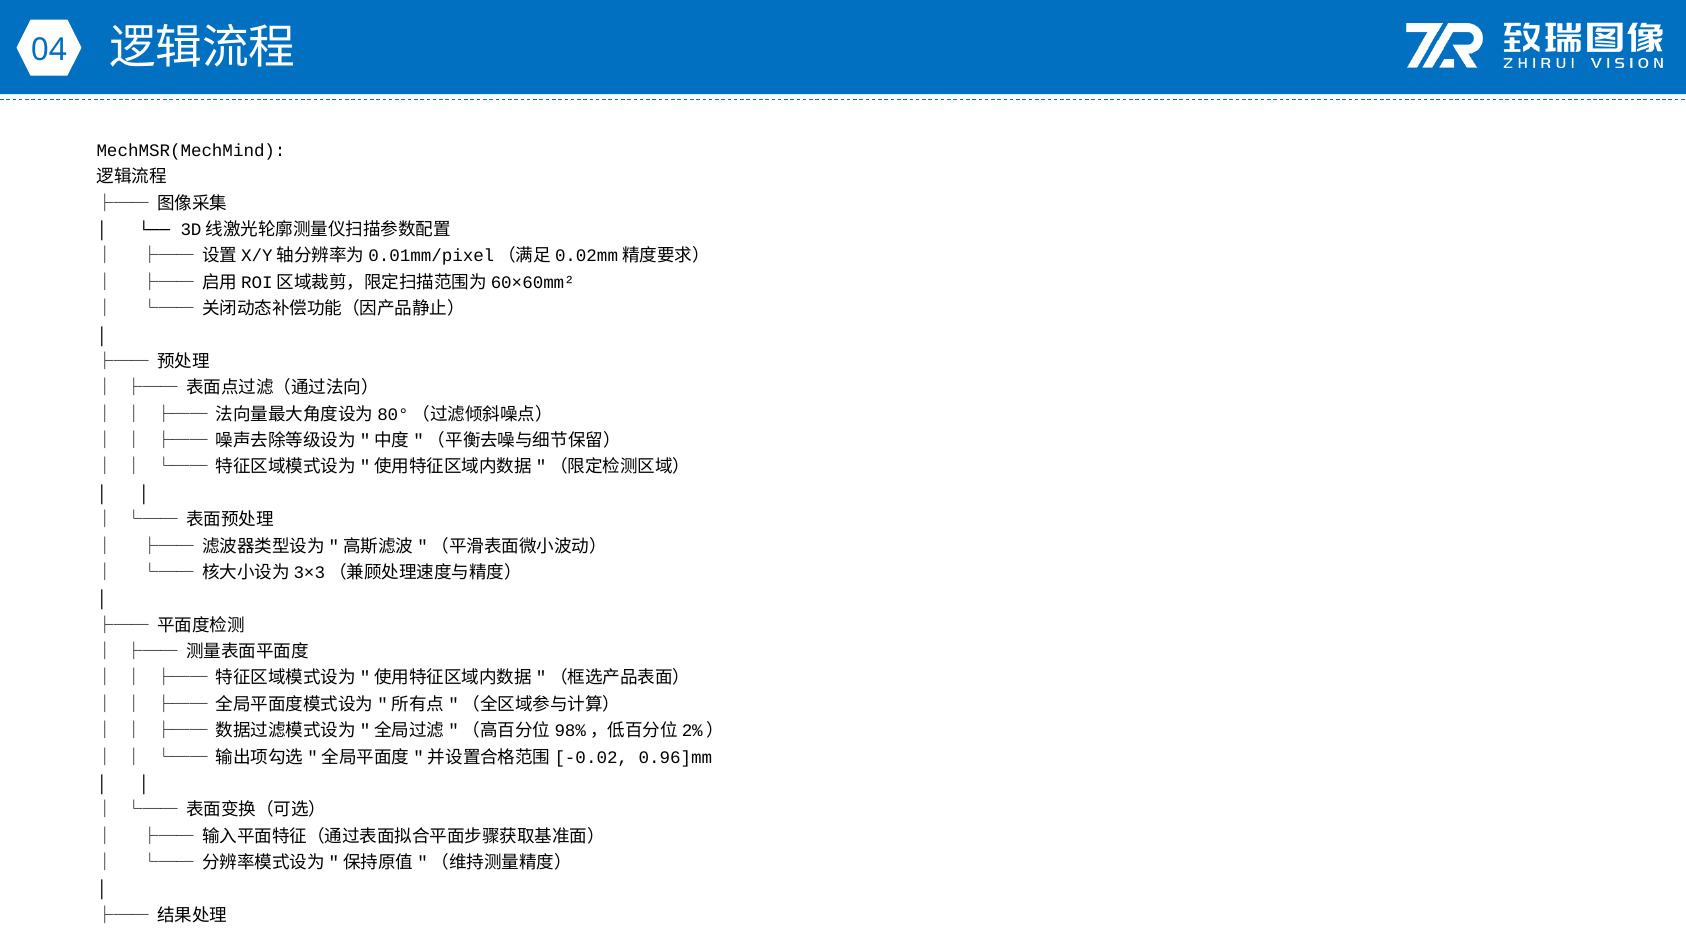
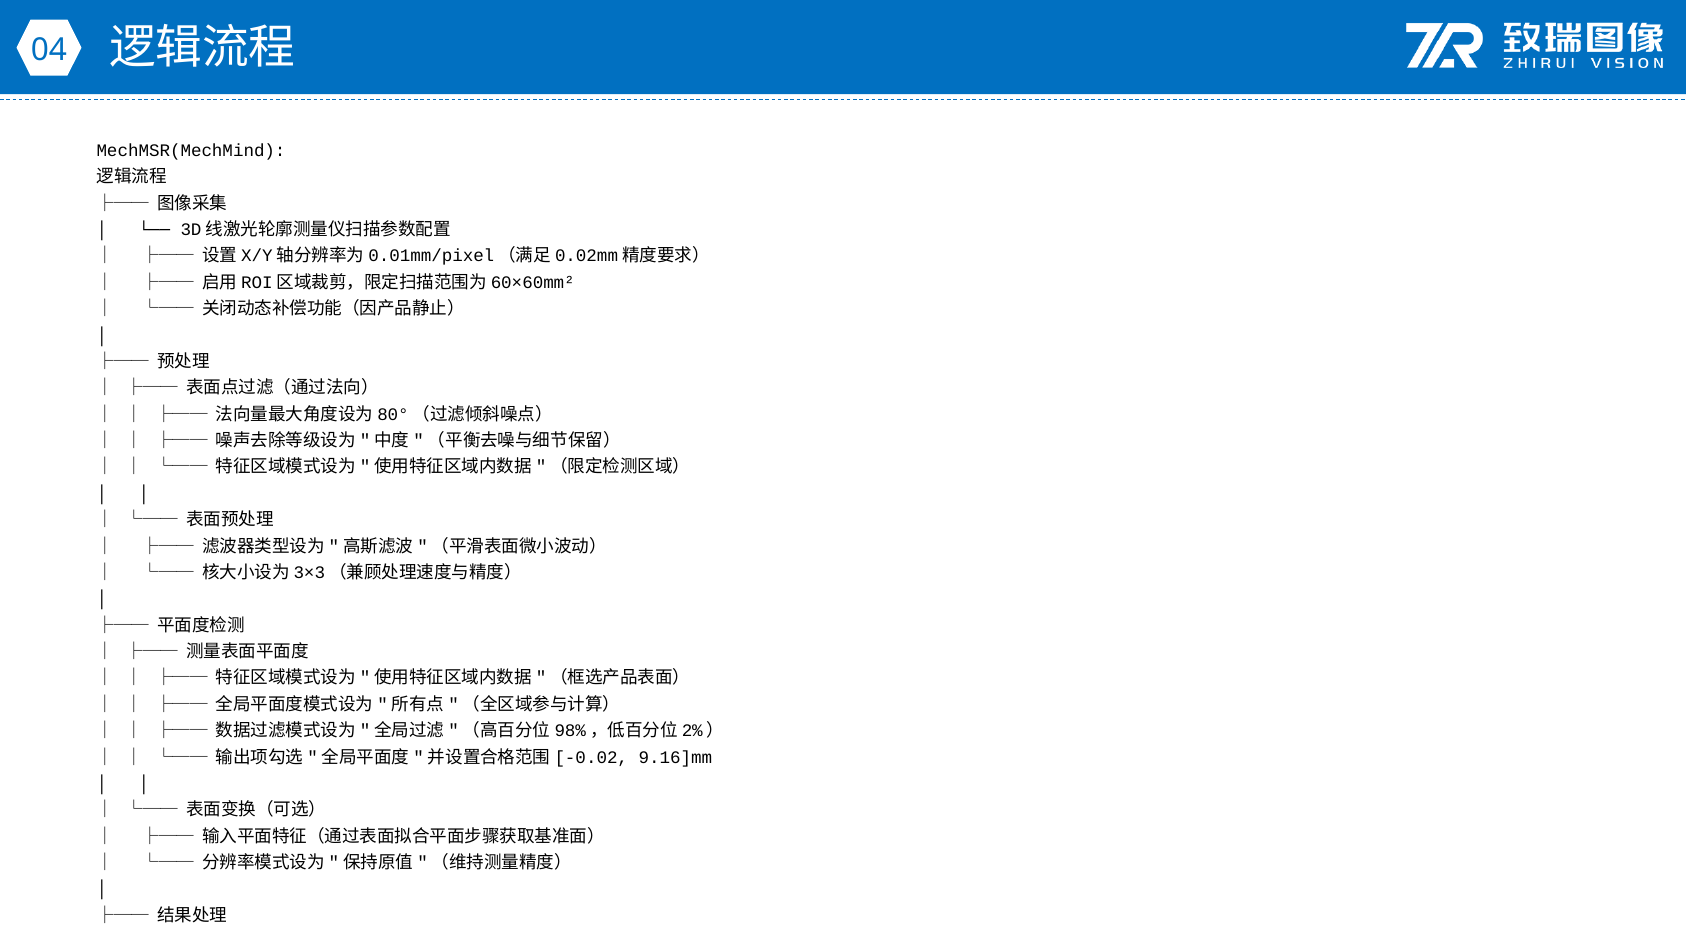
0.96]mm: 0.96]mm -> 9.16]mm (675, 758)
